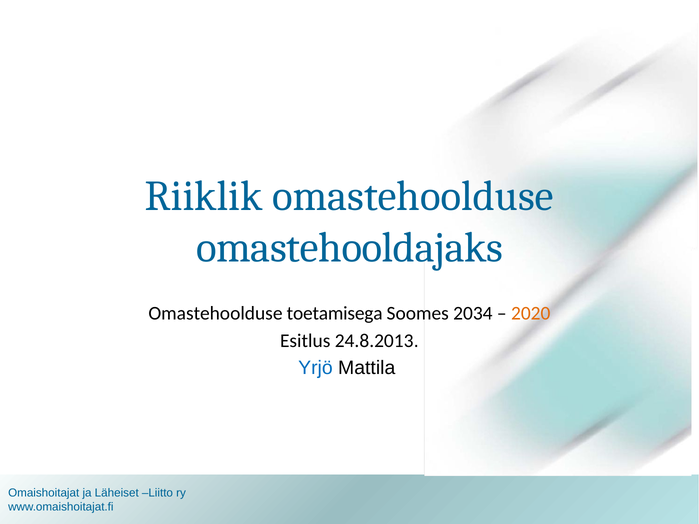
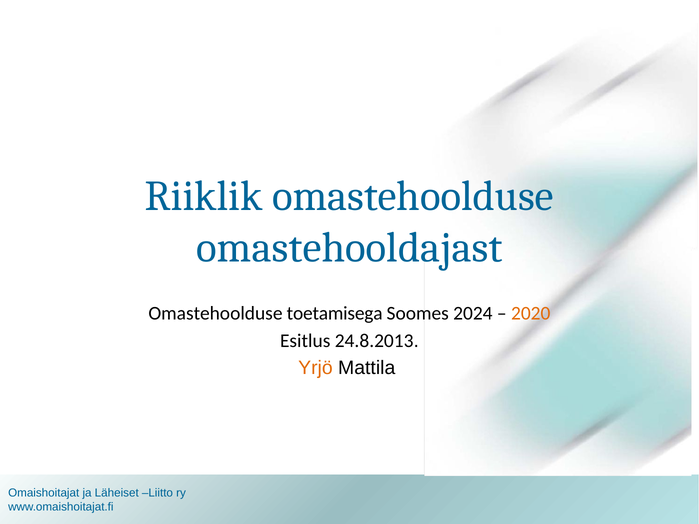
omastehooldajaks: omastehooldajaks -> omastehooldajast (349, 248)
2034: 2034 -> 2024 (473, 314)
Yrjö colour: blue -> orange (315, 368)
